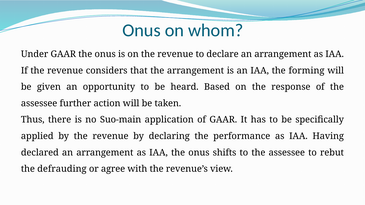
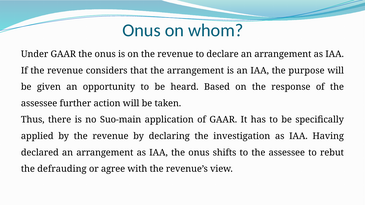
forming: forming -> purpose (307, 71)
performance: performance -> investigation (242, 136)
